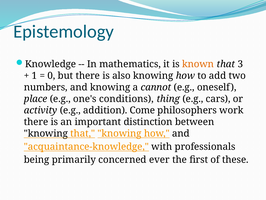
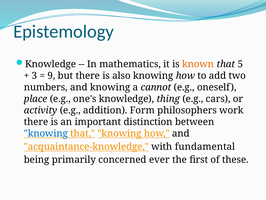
3: 3 -> 5 (240, 64)
1: 1 -> 3 (34, 76)
0: 0 -> 9 (51, 76)
one's conditions: conditions -> knowledge (126, 99)
Come: Come -> Form (142, 110)
knowing colour: black -> blue (46, 133)
professionals: professionals -> fundamental (205, 146)
